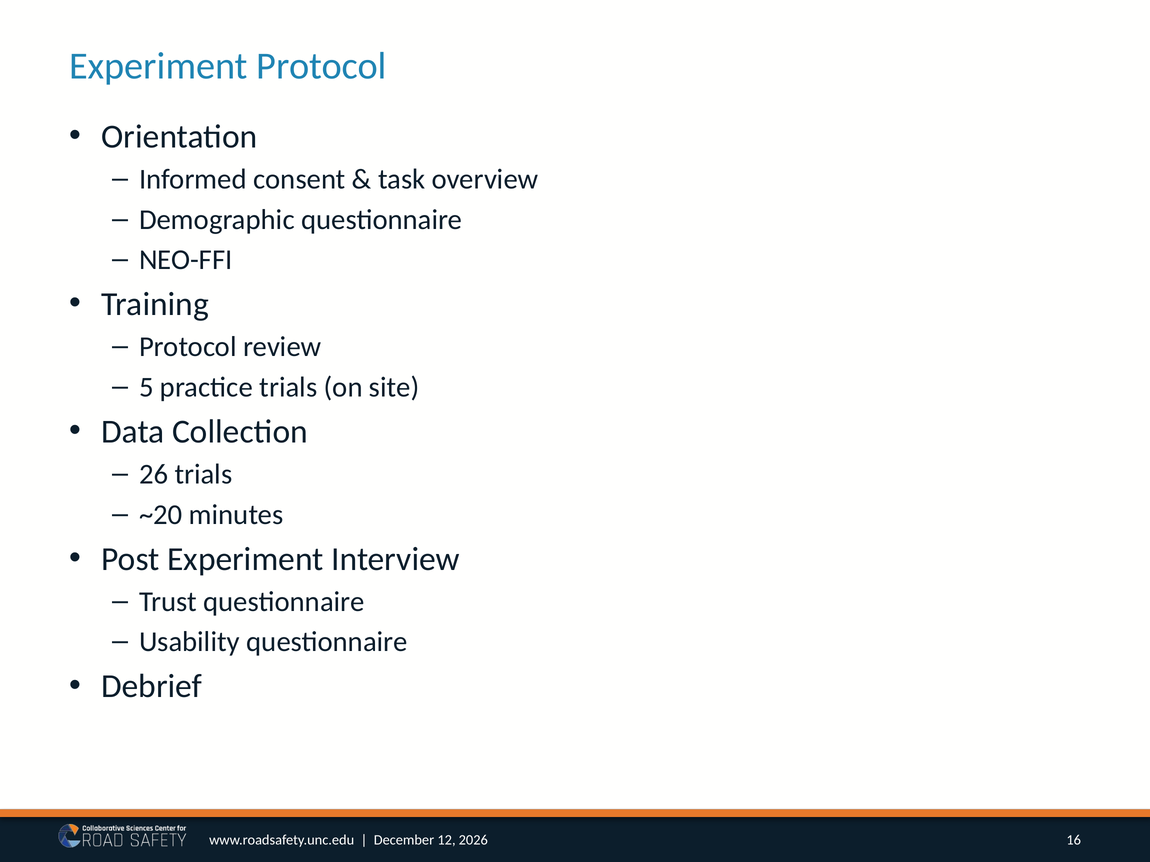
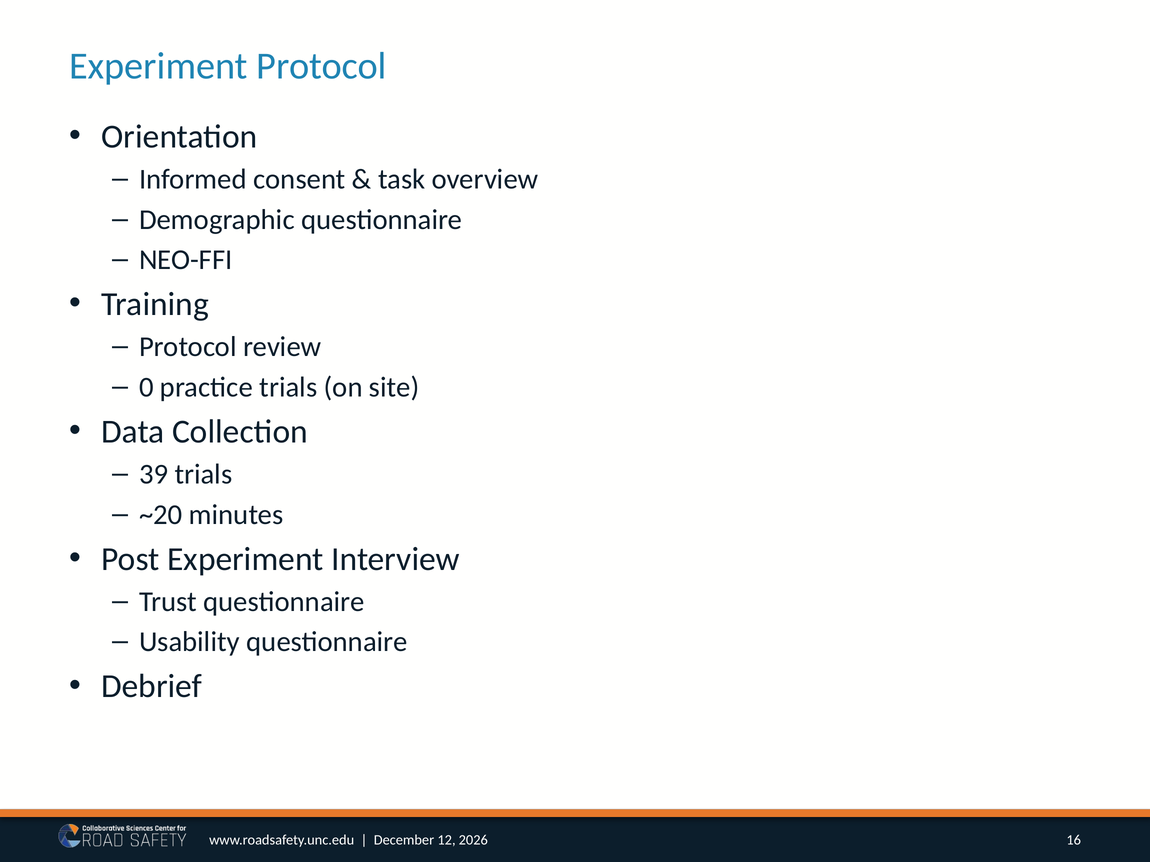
5: 5 -> 0 (146, 387)
26: 26 -> 39 (154, 475)
